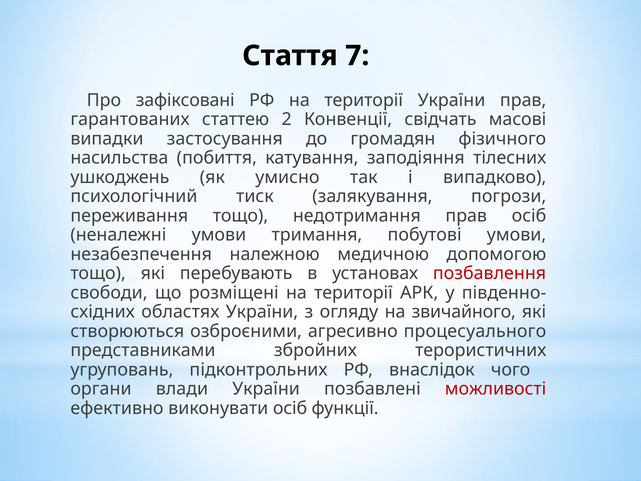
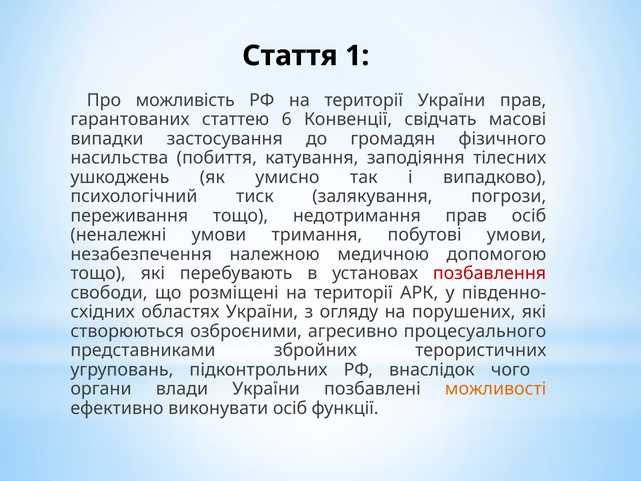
7: 7 -> 1 (357, 56)
зафіксовані: зафіксовані -> можливість (185, 100)
2: 2 -> 6 (287, 119)
звичайного: звичайного -> порушених (464, 312)
можливості colour: red -> orange (496, 389)
